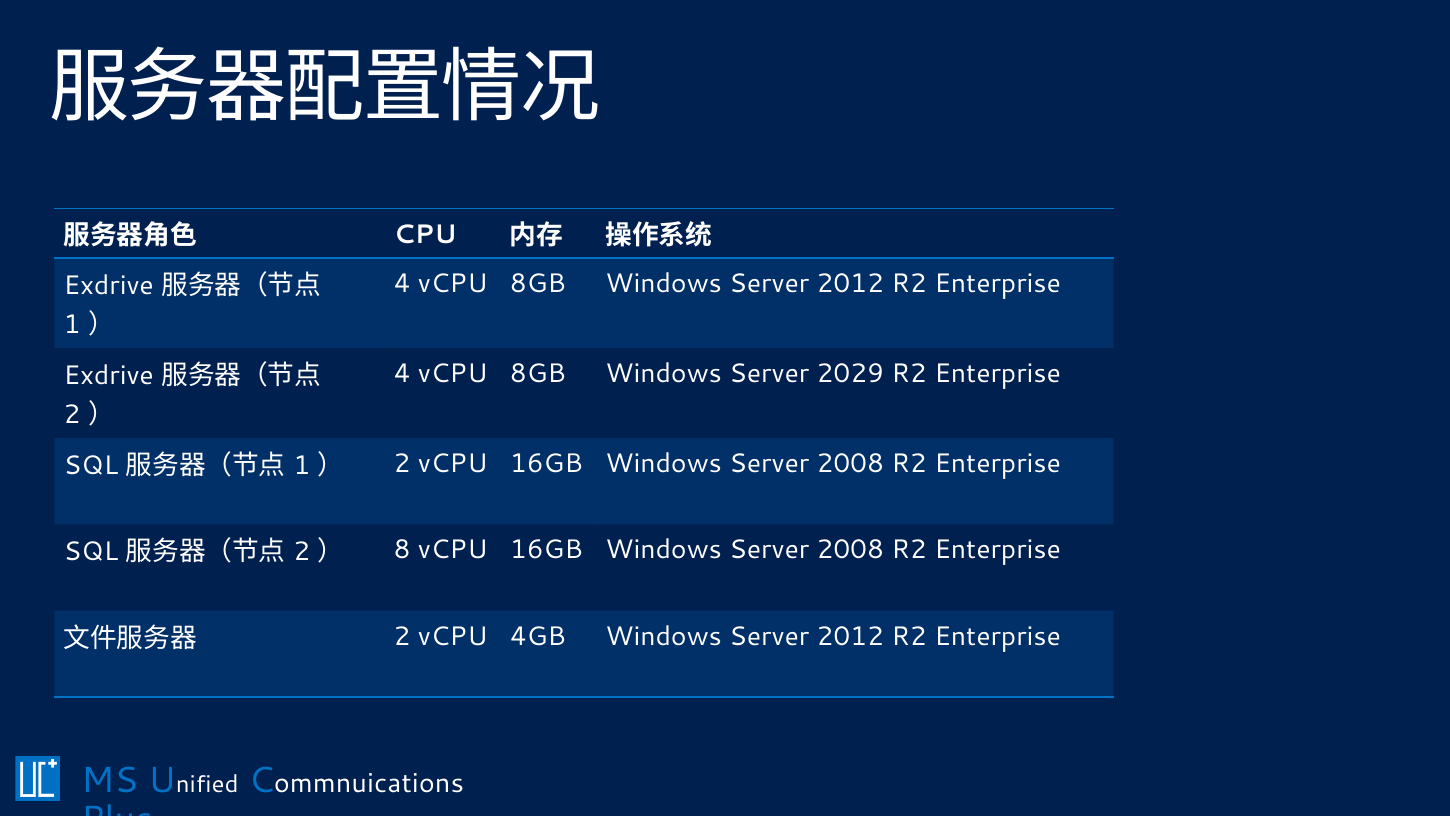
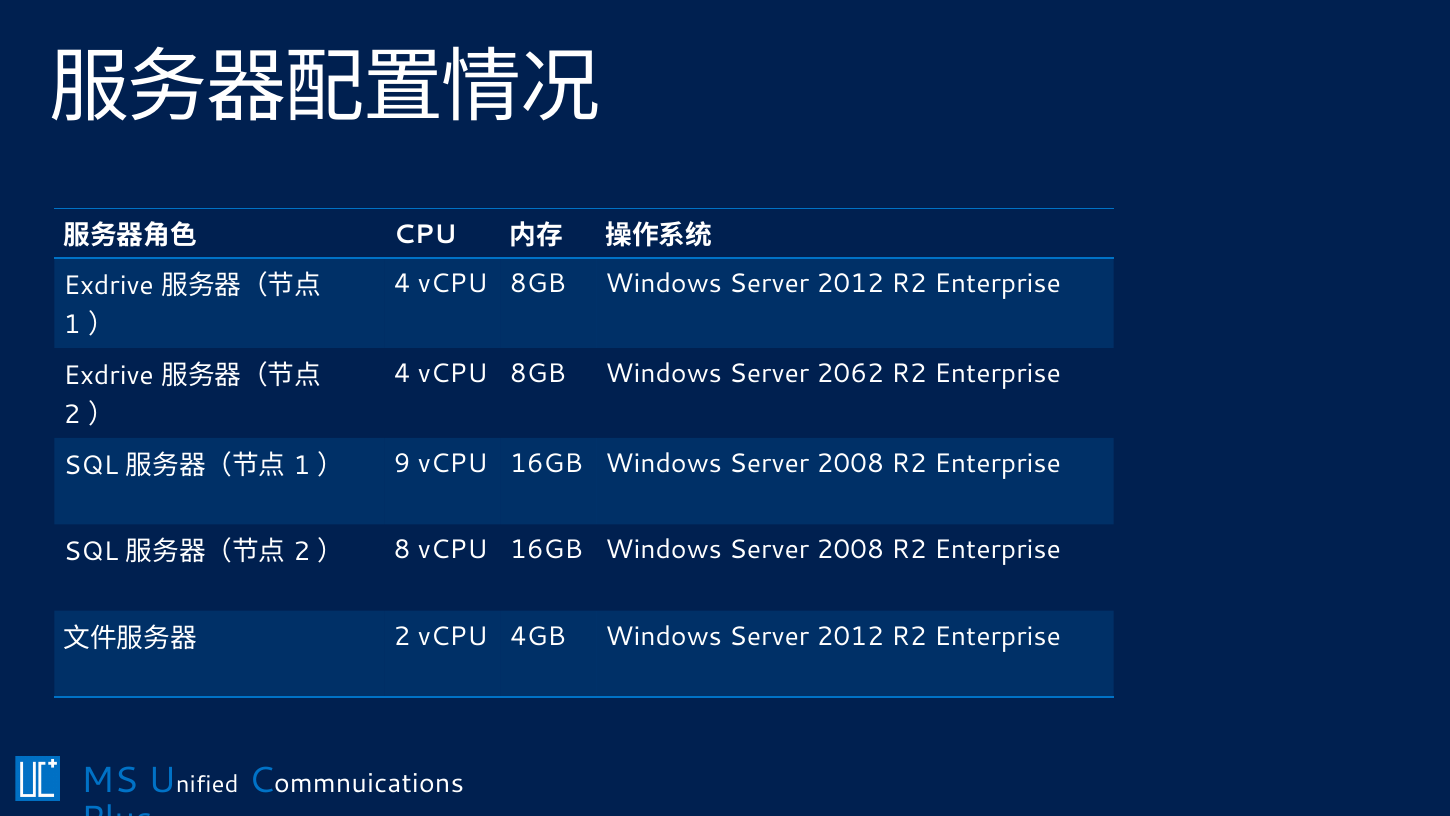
2029: 2029 -> 2062 (850, 374)
2: 2 -> 9 (402, 464)
